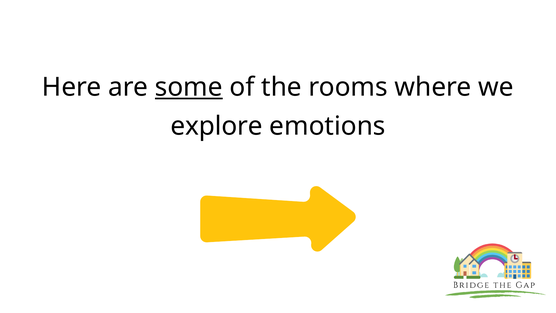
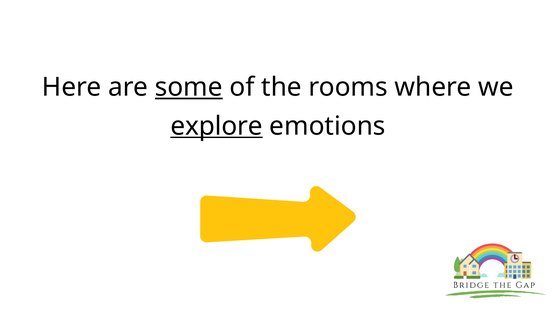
explore underline: none -> present (217, 126)
